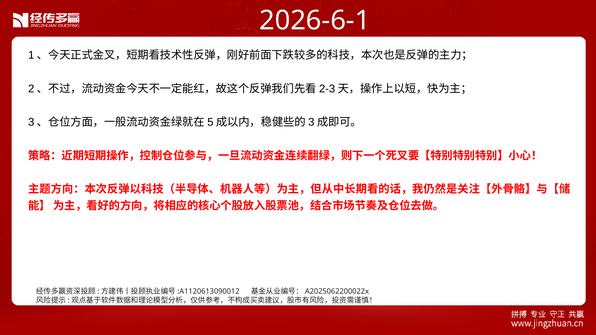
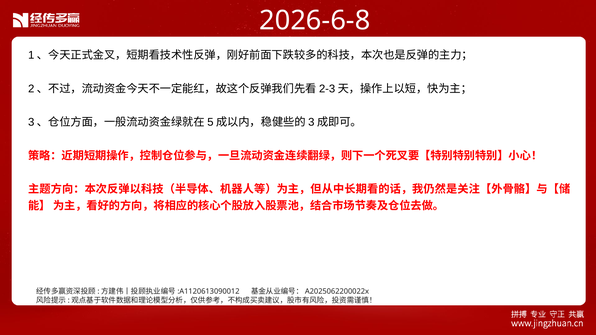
2026-6-1: 2026-6-1 -> 2026-6-8 (315, 20)
